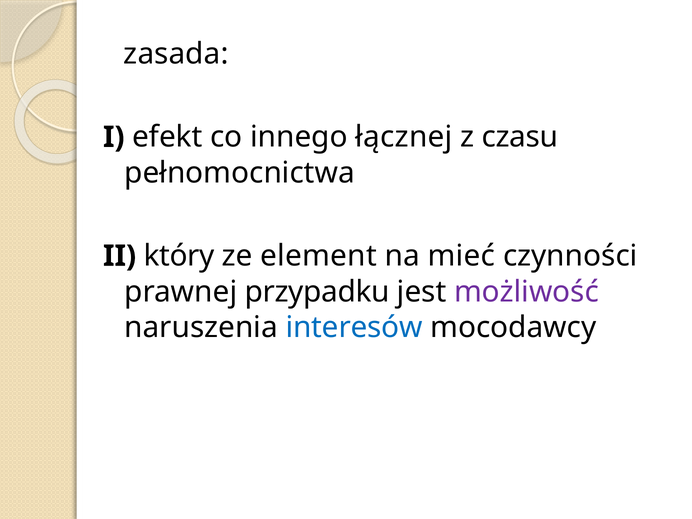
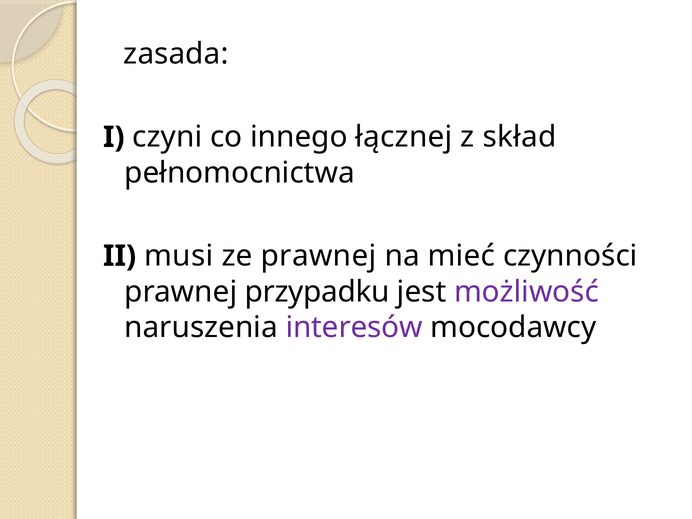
efekt: efekt -> czyni (167, 137)
czasu: czasu -> skład (520, 137)
który: który -> musi (179, 256)
ze element: element -> prawnej (319, 256)
interesów colour: blue -> purple (354, 328)
